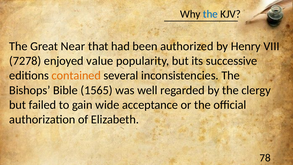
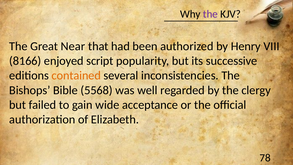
the colour: blue -> purple (210, 14)
7278: 7278 -> 8166 (25, 61)
value: value -> script (100, 61)
1565: 1565 -> 5568 (97, 90)
